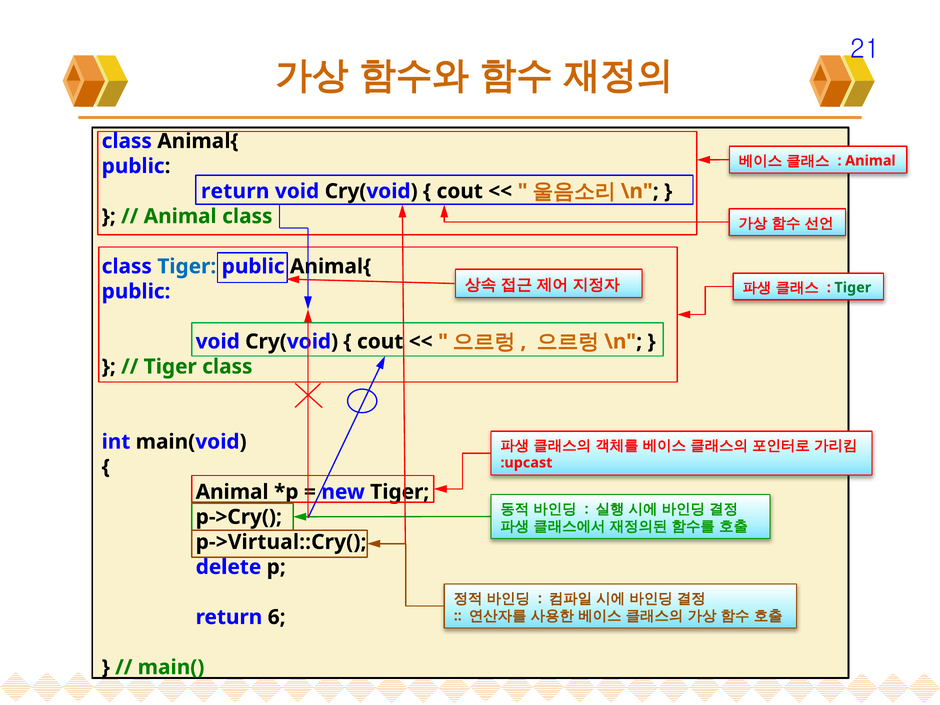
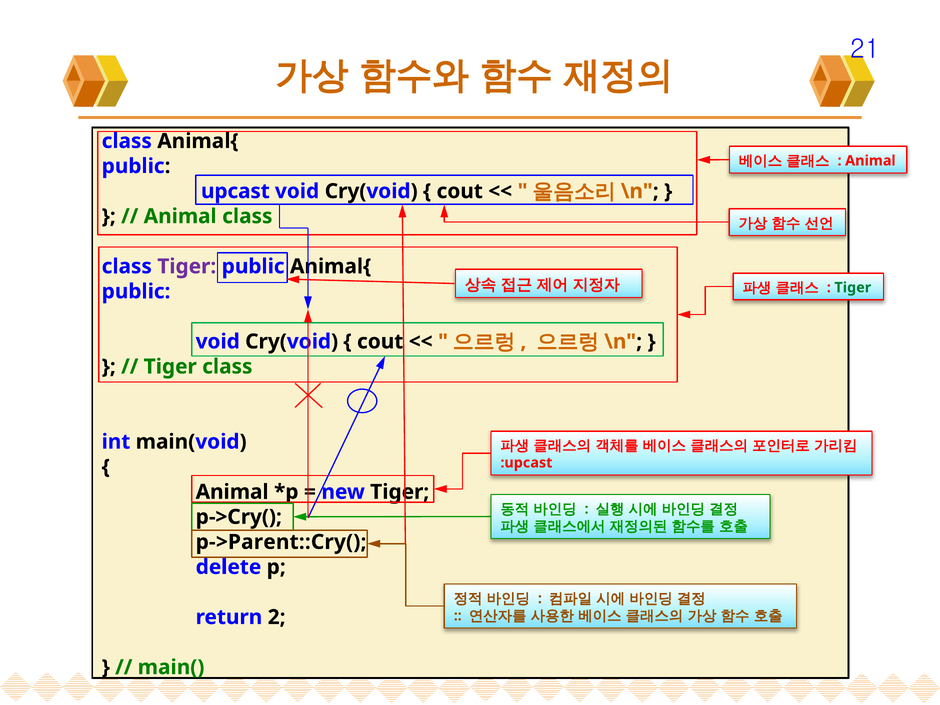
return: return -> upcast (235, 191)
Tiger colour: blue -> purple (187, 266)
p->Virtual::Cry(: p->Virtual::Cry( -> p->Parent::Cry( (281, 542)
6: 6 -> 2 (277, 617)
